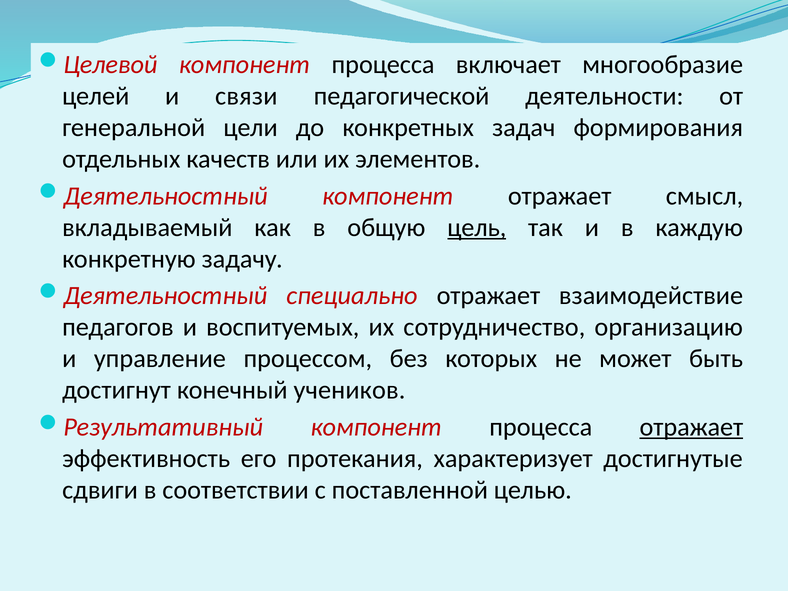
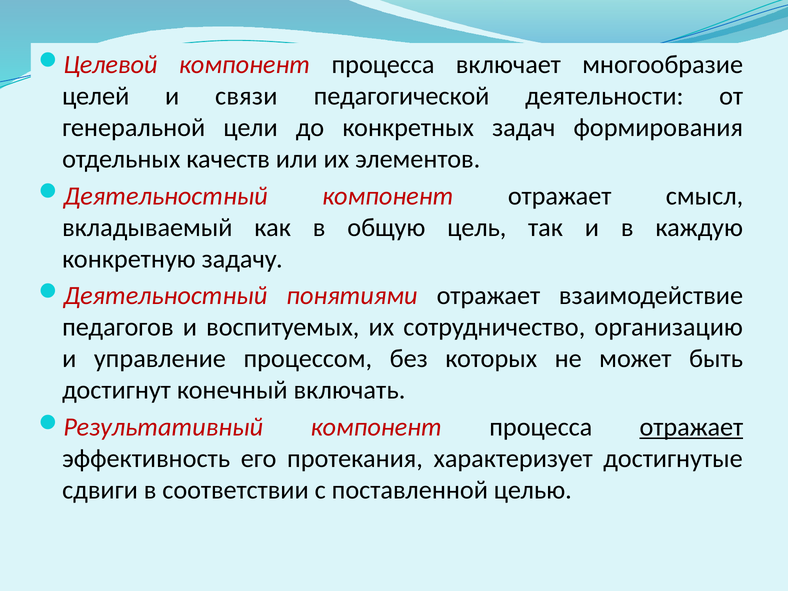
цель underline: present -> none (477, 227)
специально: специально -> понятиями (352, 296)
учеников: учеников -> включать (349, 390)
